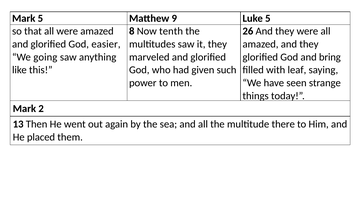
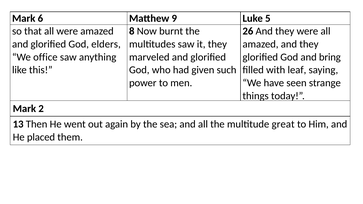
Mark 5: 5 -> 6 (40, 18)
tenth: tenth -> burnt (171, 31)
easier: easier -> elders (106, 44)
going: going -> office (45, 57)
there: there -> great (283, 124)
